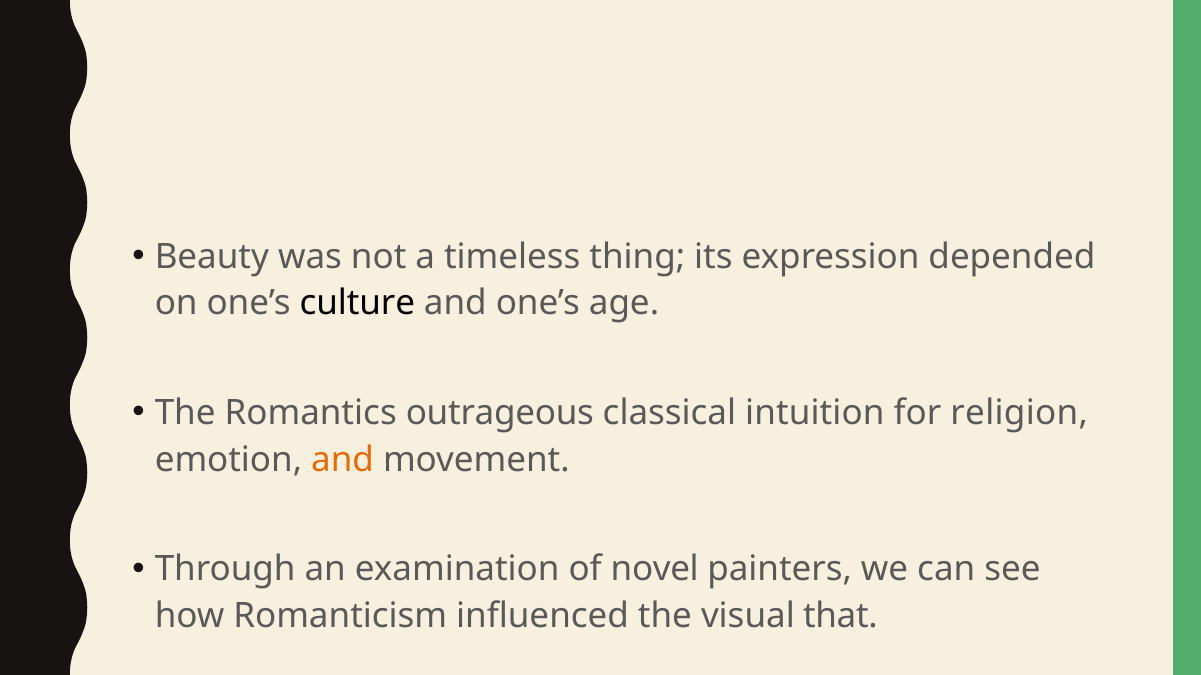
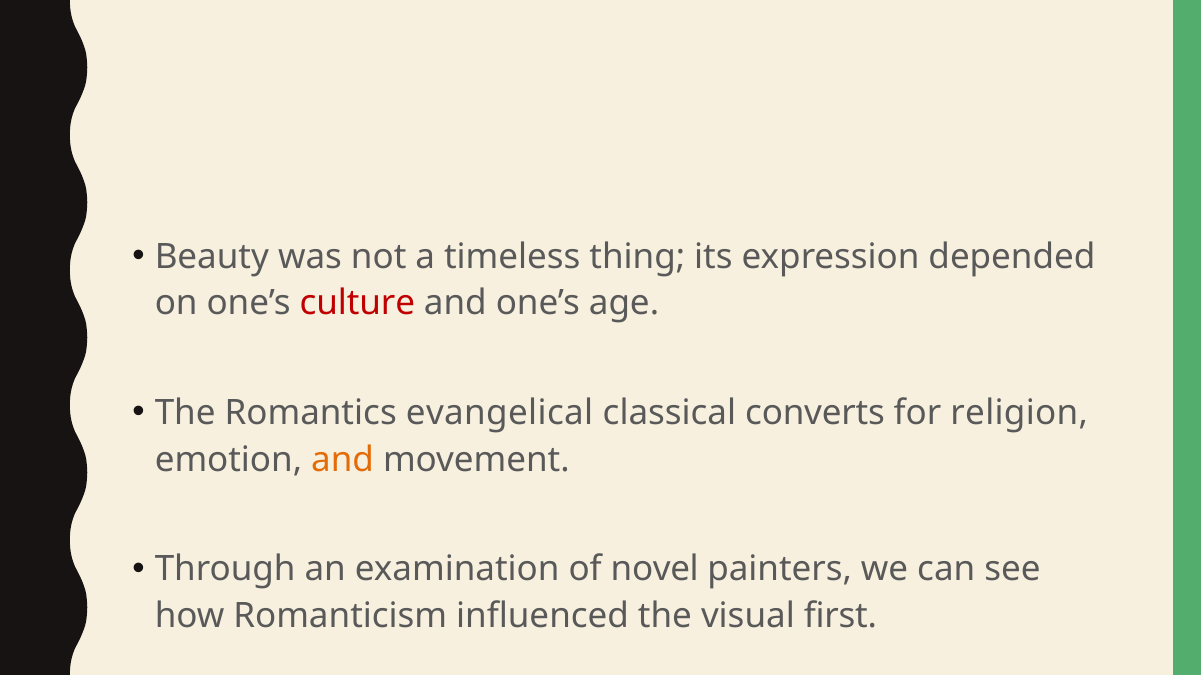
culture colour: black -> red (357, 304)
outrageous: outrageous -> evangelical (500, 414)
intuition: intuition -> converts (815, 414)
that: that -> first (840, 616)
